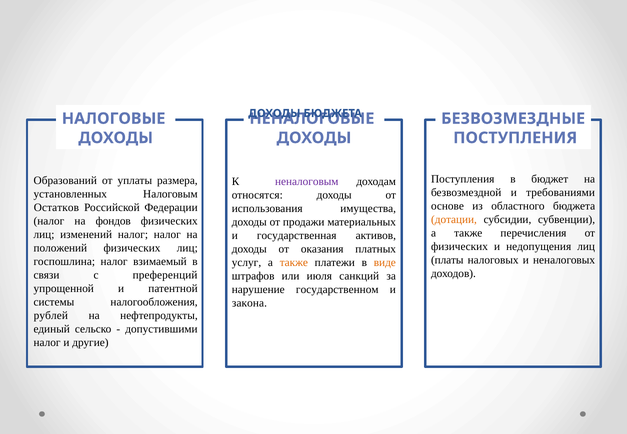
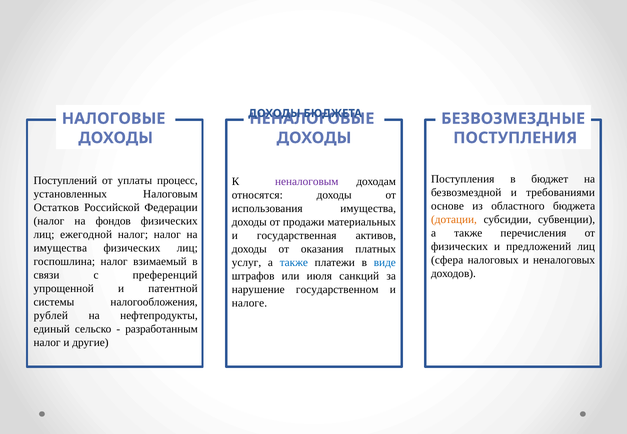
Образований: Образований -> Поступлений (65, 180)
размера: размера -> процесс (177, 180)
изменений: изменений -> ежегодной (86, 234)
недопущения: недопущения -> предложений (539, 247)
положений: положений -> имущества (60, 248)
платы: платы -> сфера (447, 260)
также colour: orange -> blue (294, 263)
виде colour: orange -> blue (385, 263)
закона: закона -> налоге (249, 303)
допустившими: допустившими -> разработанным (162, 329)
